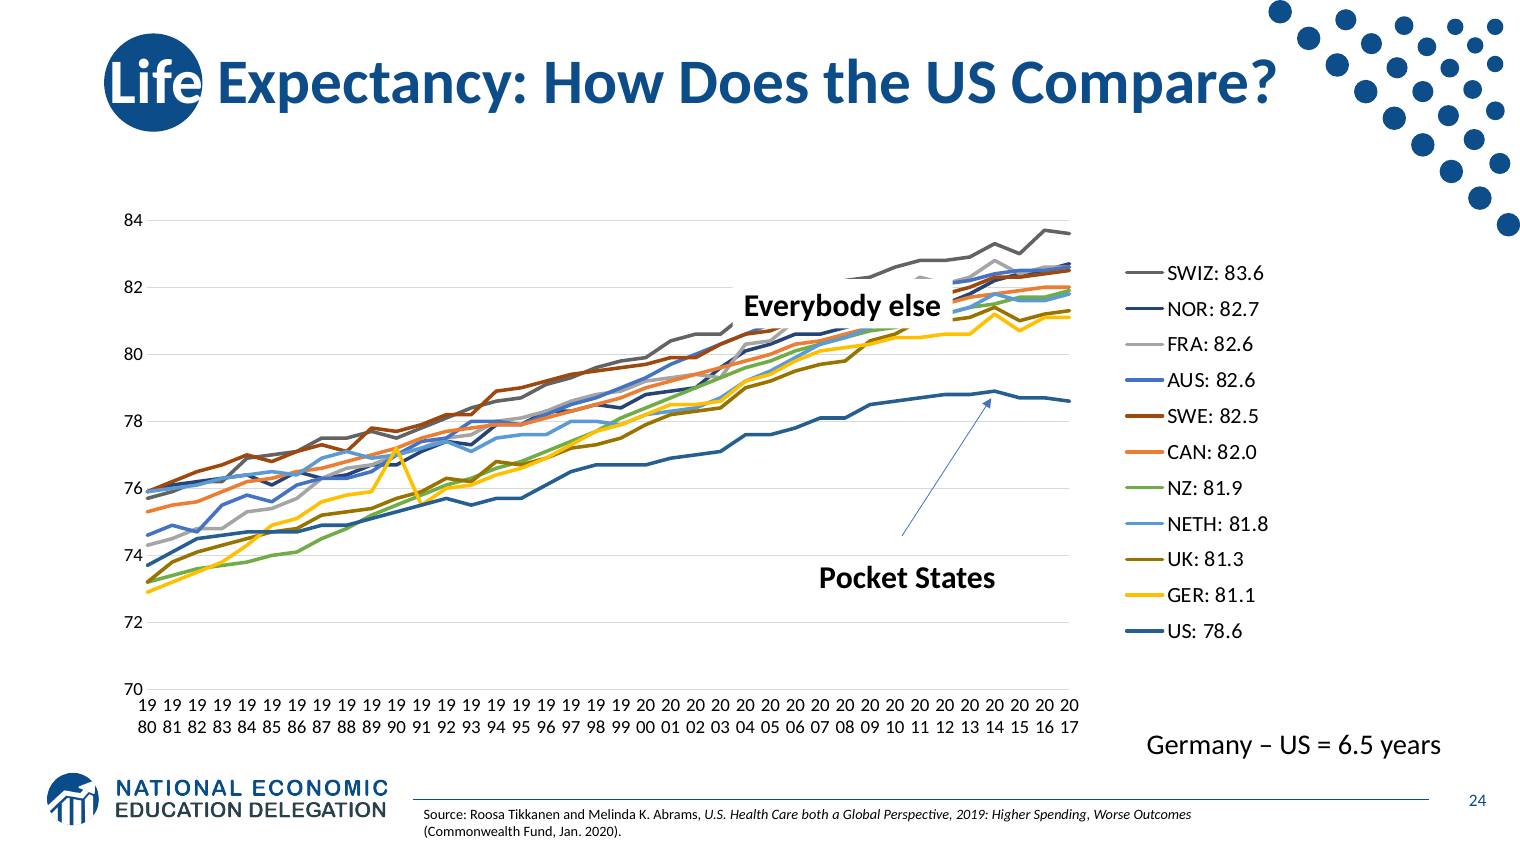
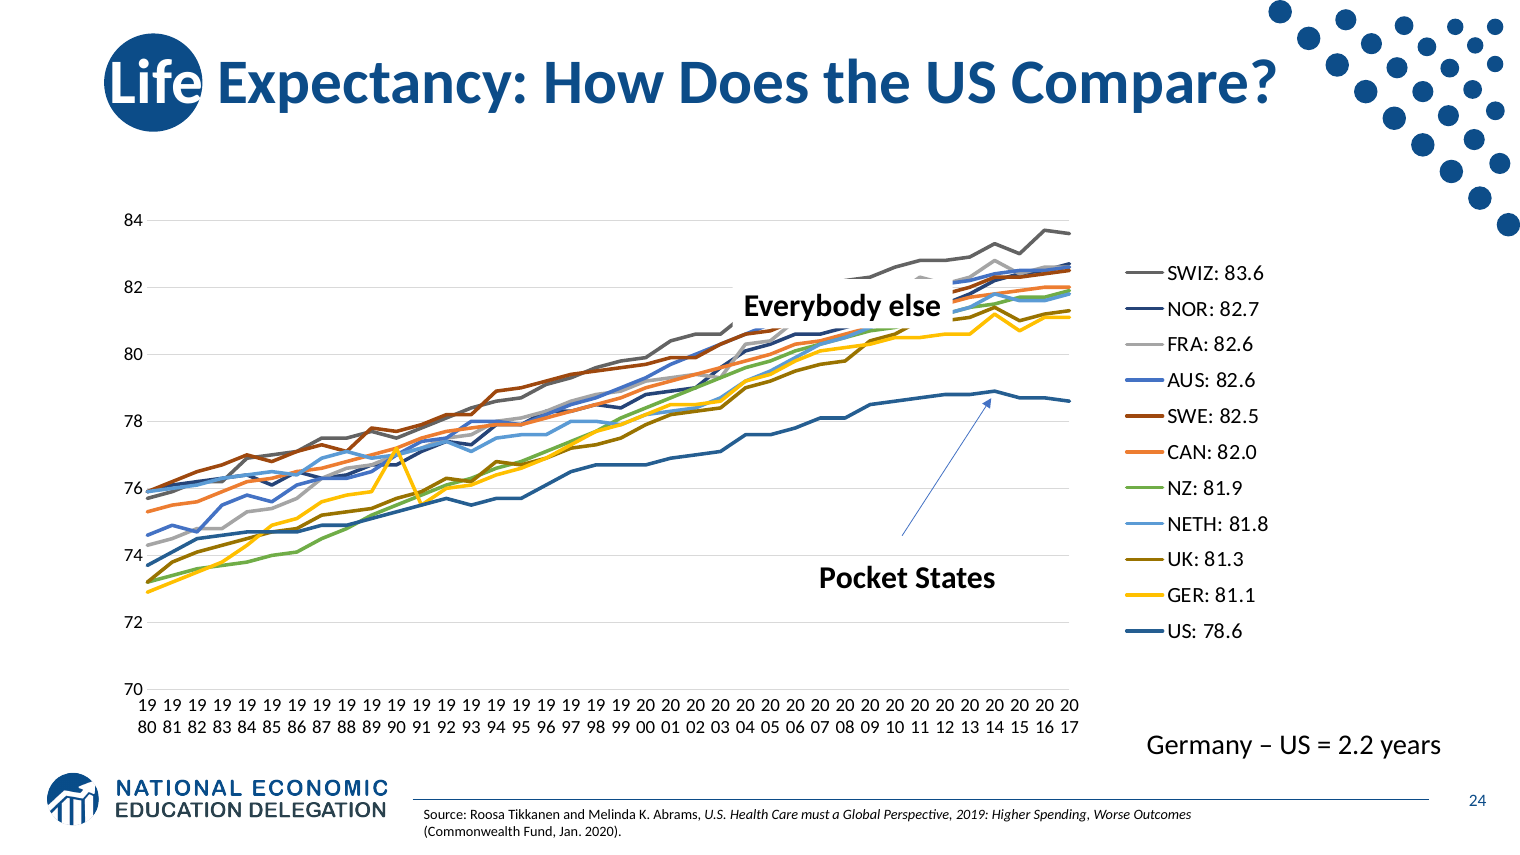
6.5: 6.5 -> 2.2 (1356, 746)
both: both -> must (815, 815)
